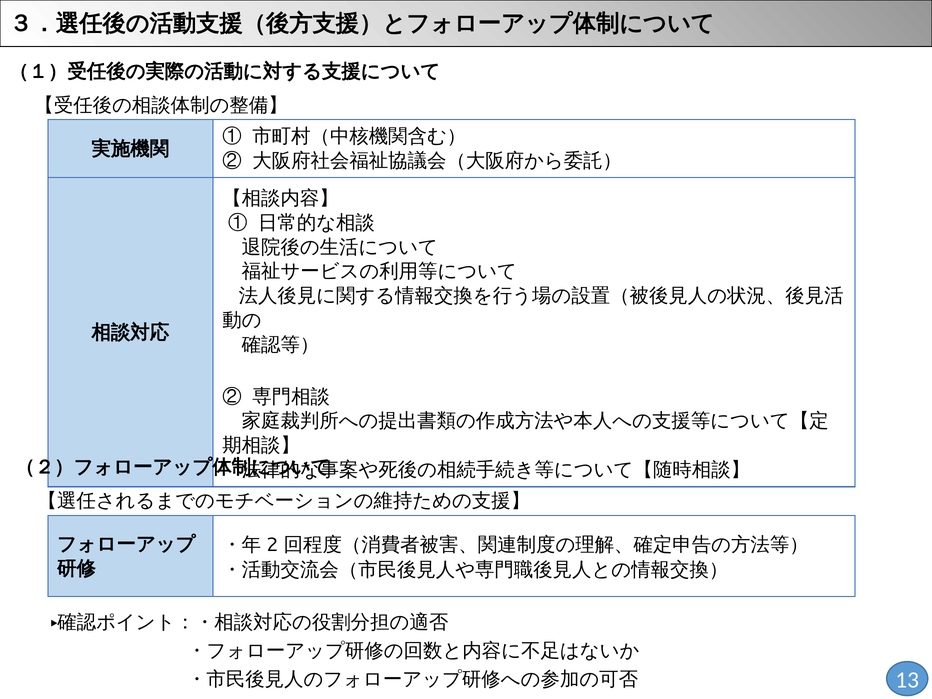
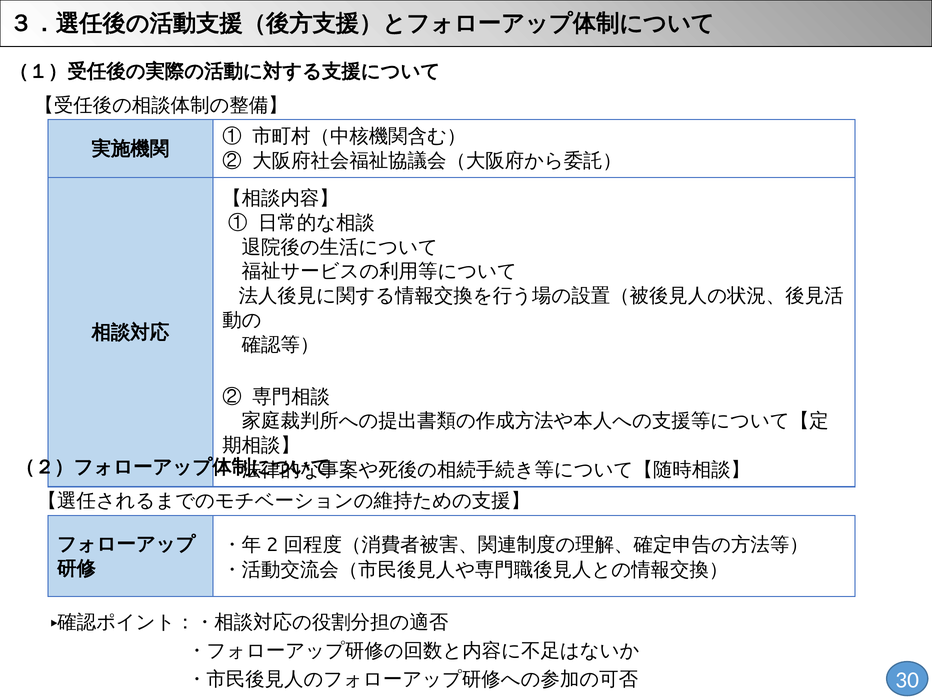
13: 13 -> 30 (907, 680)
